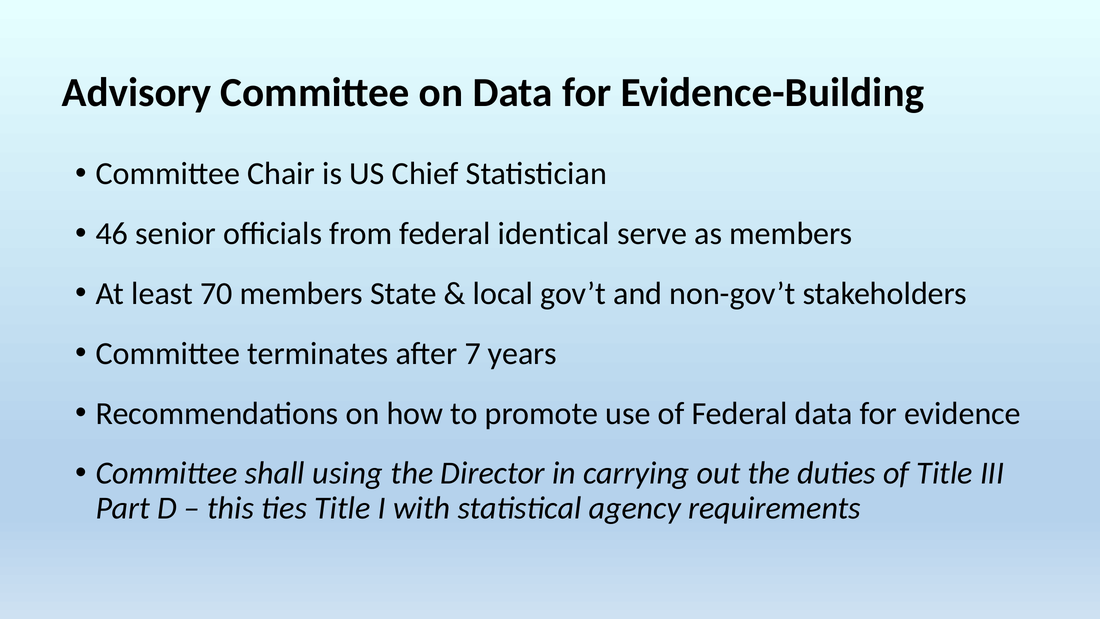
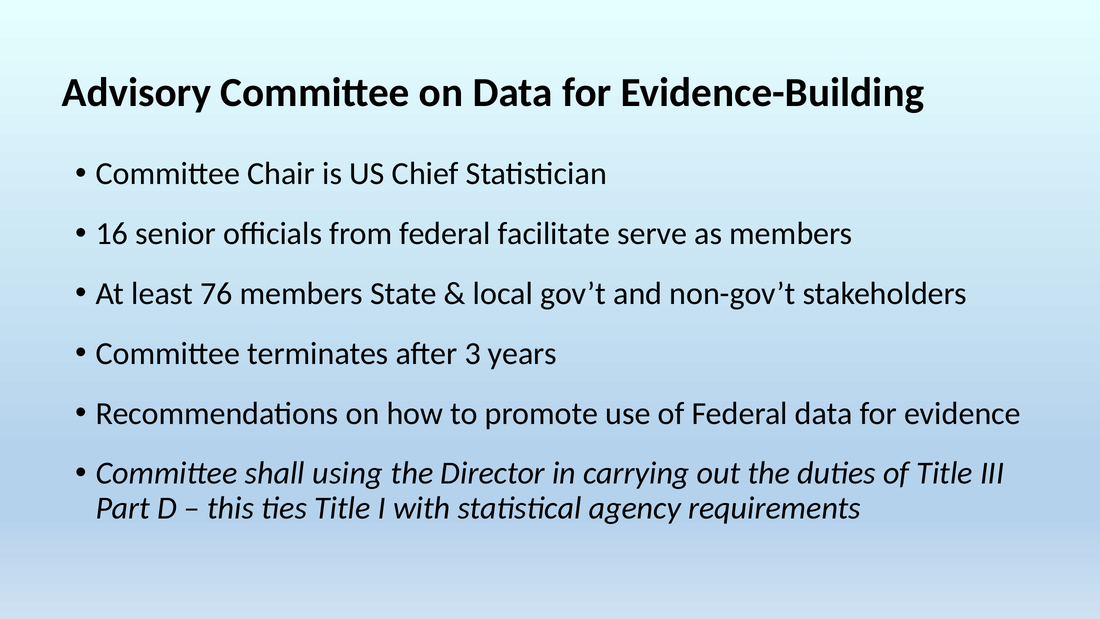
46: 46 -> 16 (112, 234)
identical: identical -> facilitate (554, 234)
70: 70 -> 76 (216, 294)
7: 7 -> 3 (473, 353)
